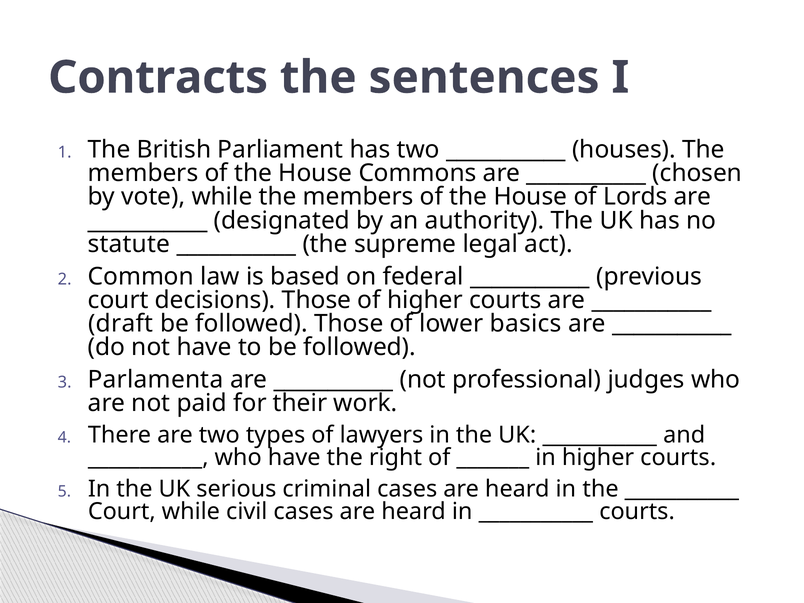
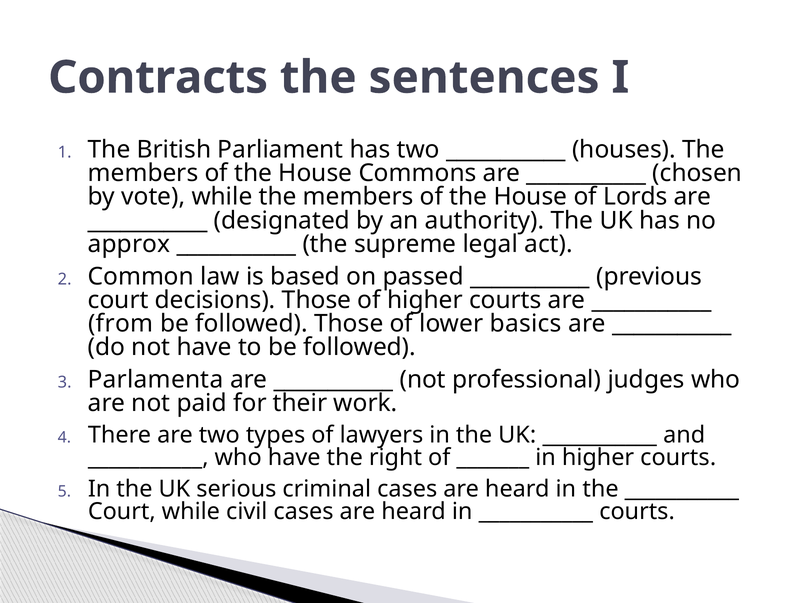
statute: statute -> approx (129, 244)
federal: federal -> passed (423, 276)
draft: draft -> from (121, 324)
